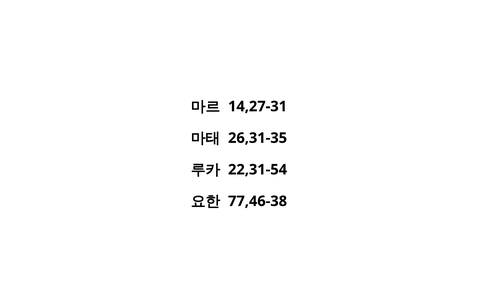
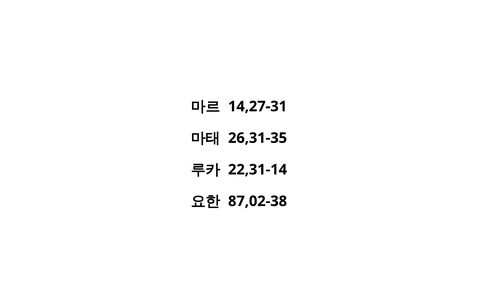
22,31-54: 22,31-54 -> 22,31-14 (258, 170)
77,46-38: 77,46-38 -> 87,02-38 (258, 201)
